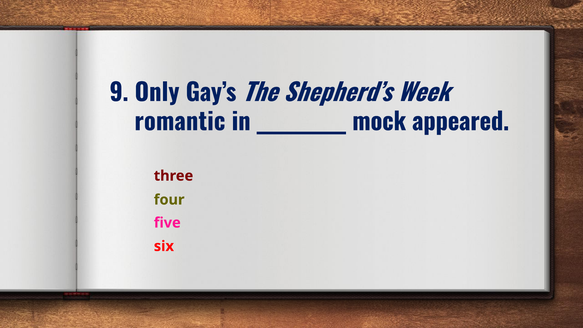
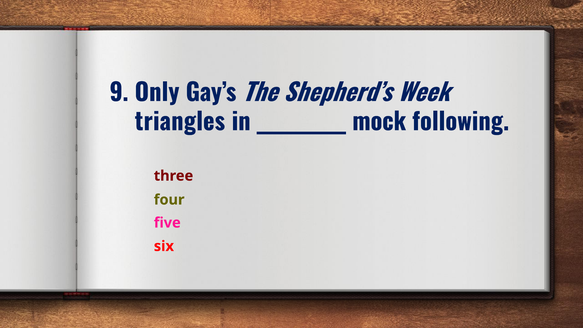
romantic: romantic -> triangles (180, 122)
appeared: appeared -> following (461, 122)
